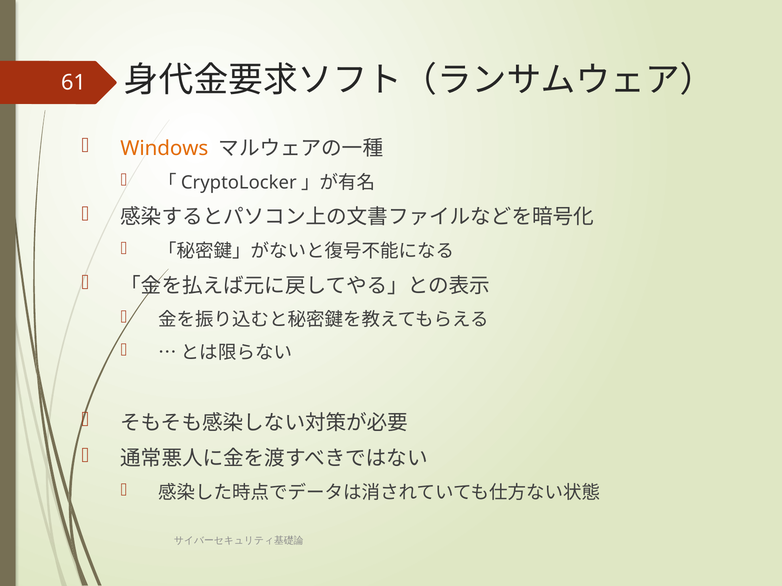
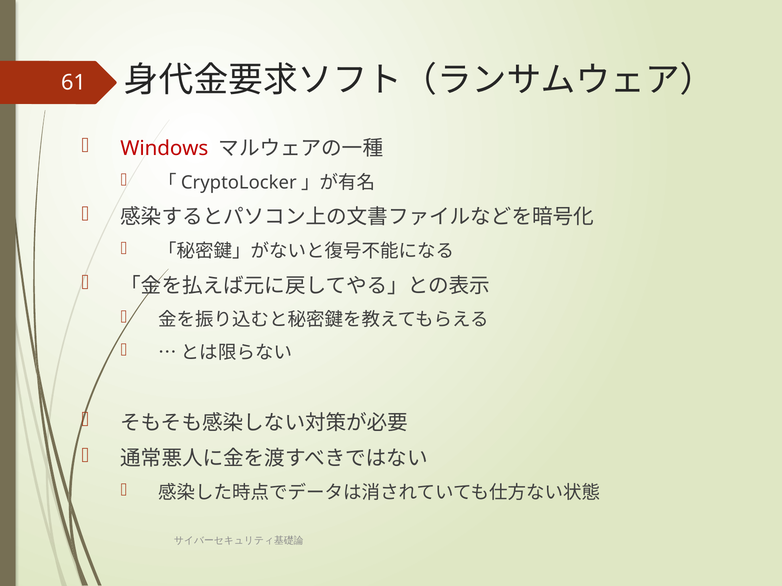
Windows colour: orange -> red (164, 149)
